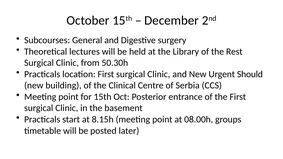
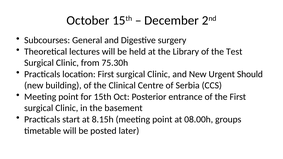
Rest: Rest -> Test (234, 52)
50.30h: 50.30h -> 75.30h (115, 63)
